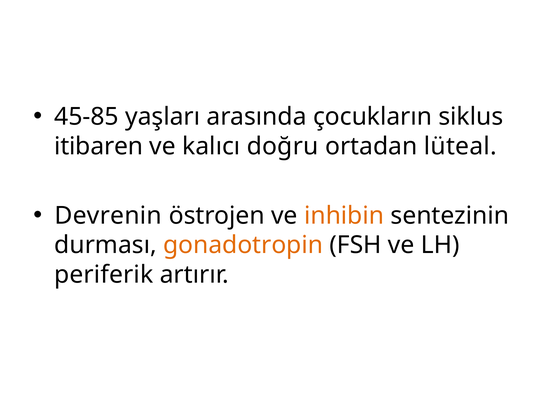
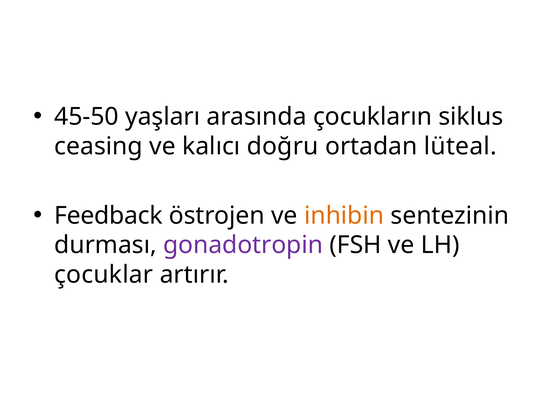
45-85: 45-85 -> 45-50 (86, 117)
itibaren: itibaren -> ceasing (99, 146)
Devrenin: Devrenin -> Feedback (108, 216)
gonadotropin colour: orange -> purple (243, 245)
periferik: periferik -> çocuklar (104, 275)
